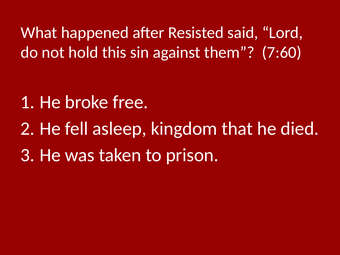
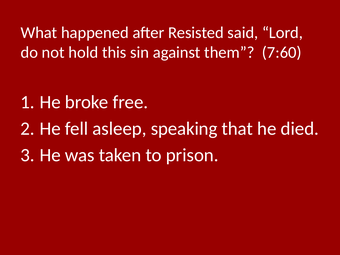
kingdom: kingdom -> speaking (184, 129)
